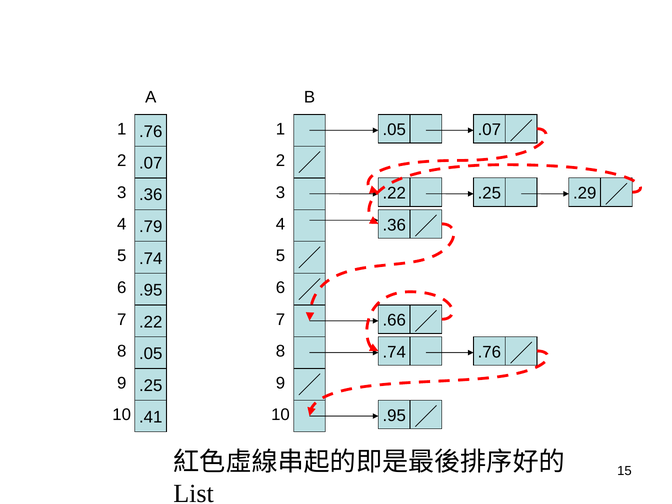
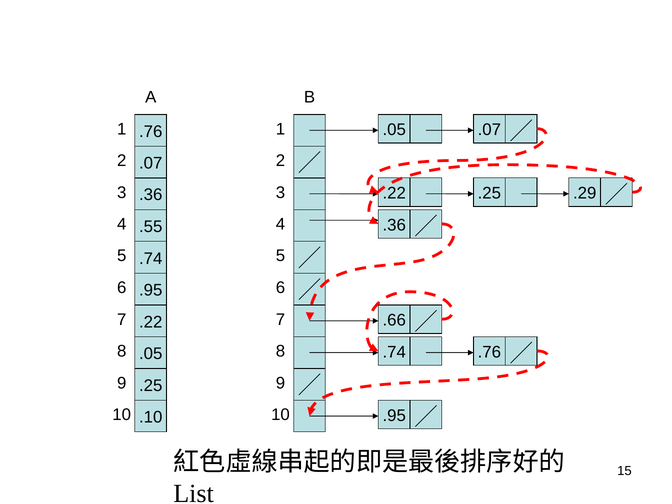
.79: .79 -> .55 (151, 227)
.41: .41 -> .10 (151, 417)
